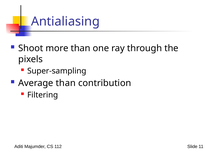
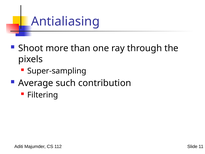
Average than: than -> such (66, 83)
